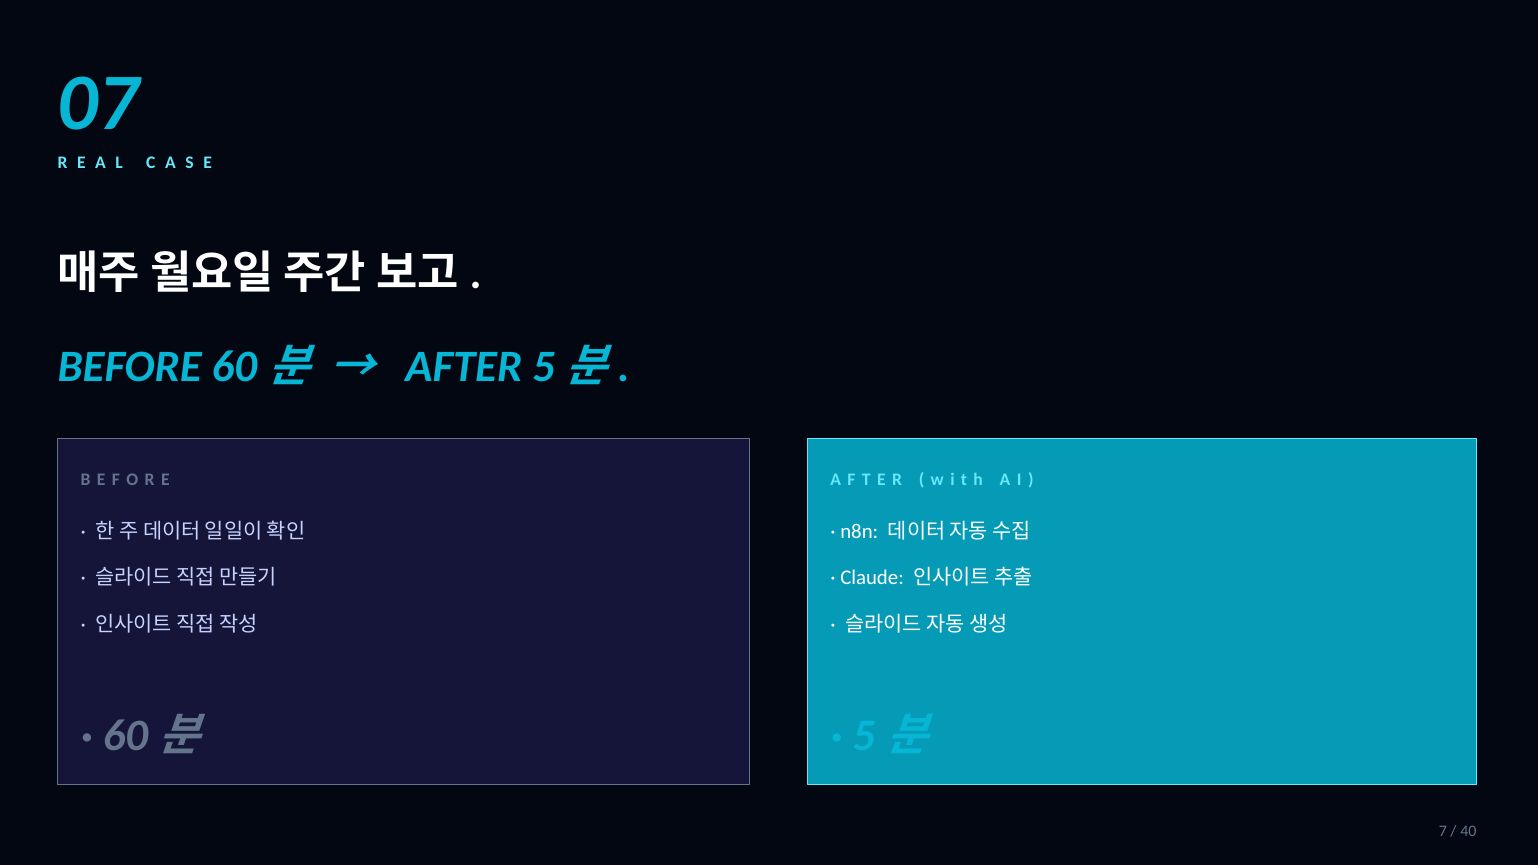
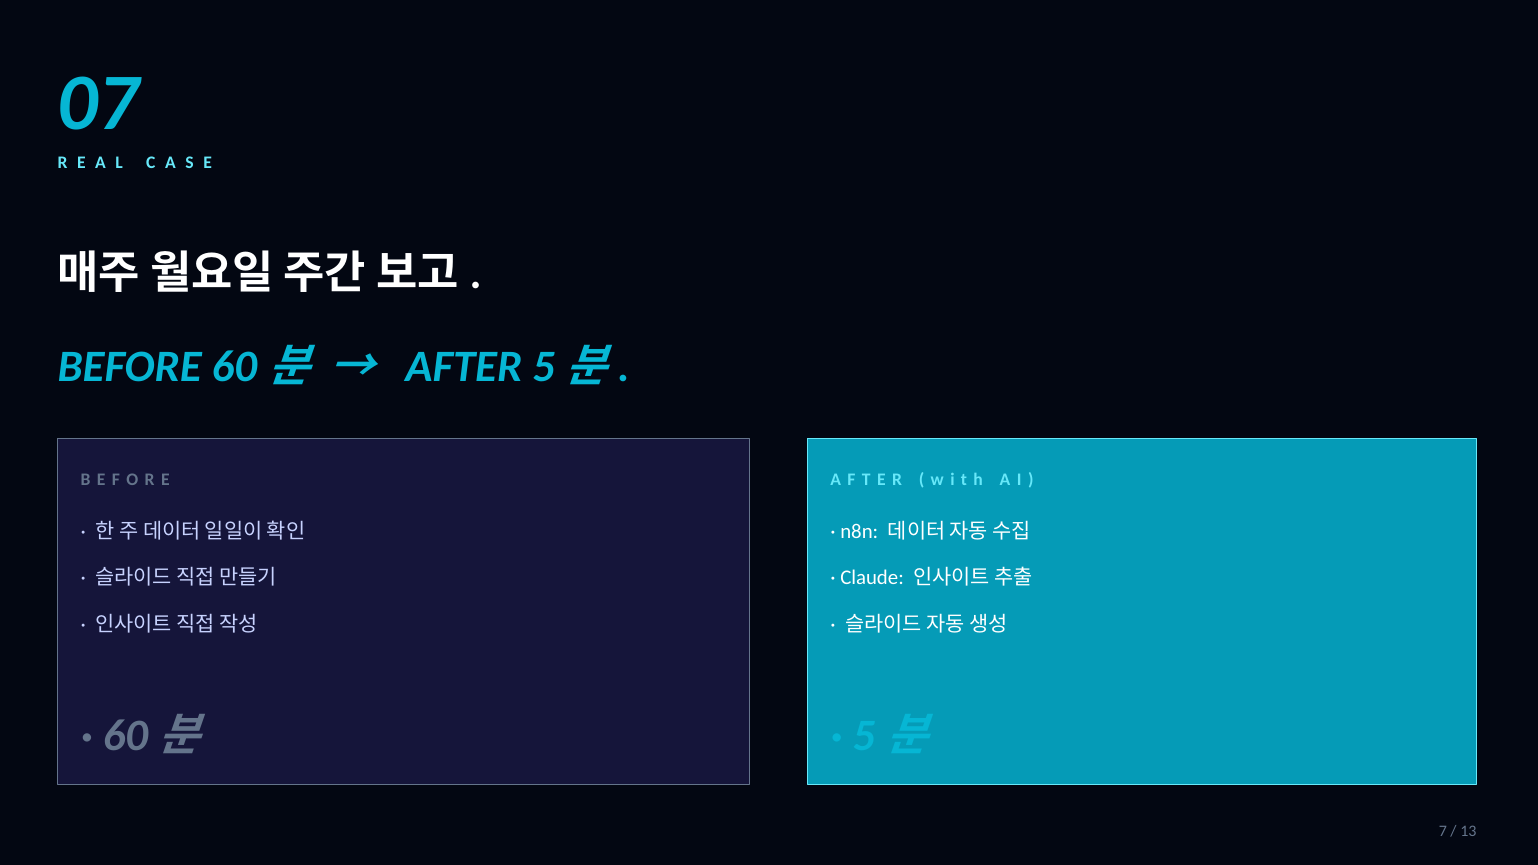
40: 40 -> 13 (1468, 832)
